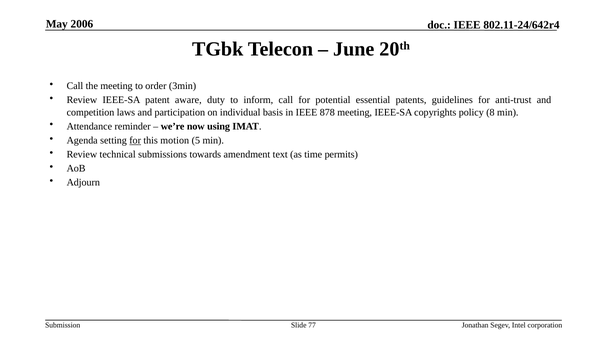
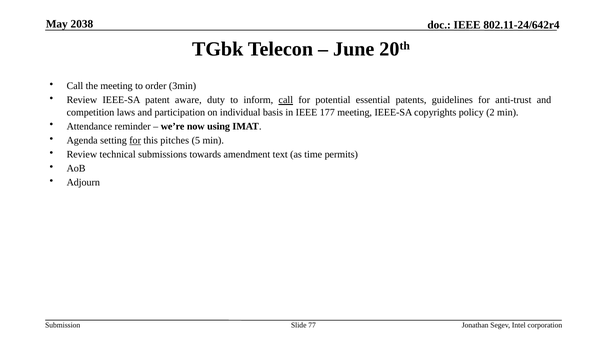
2006: 2006 -> 2038 (82, 24)
call underline: none -> present (286, 100)
878: 878 -> 177 (327, 112)
8: 8 -> 2 (490, 112)
motion: motion -> pitches (175, 140)
